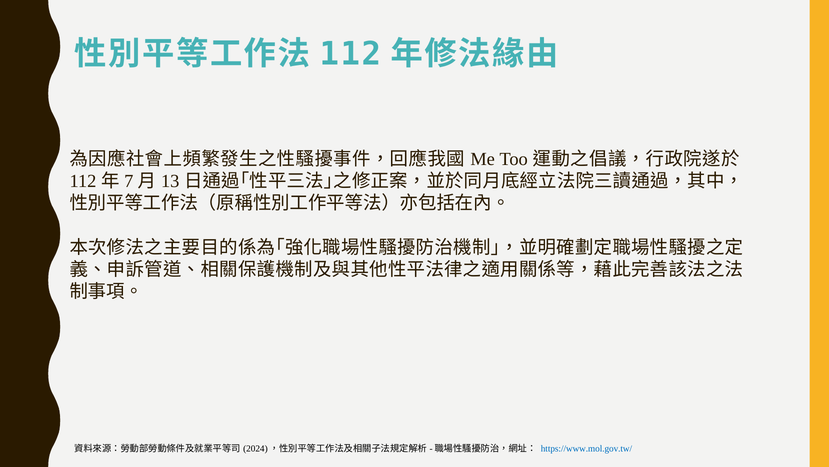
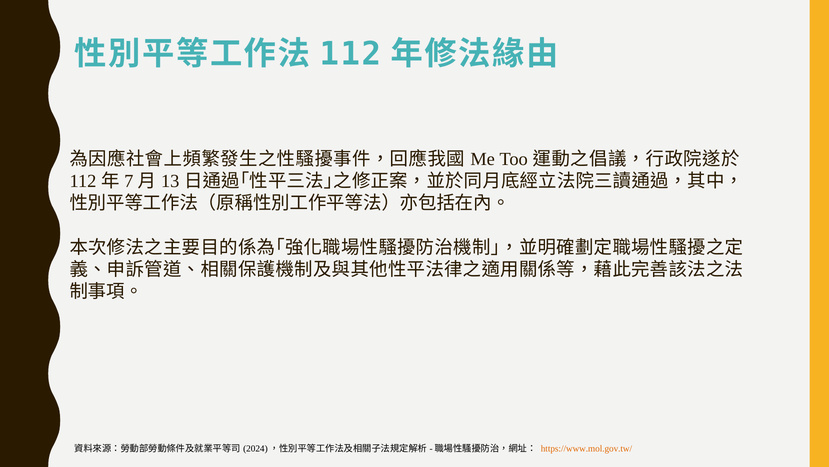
https://www.mol.gov.tw/ colour: blue -> orange (586, 448)
